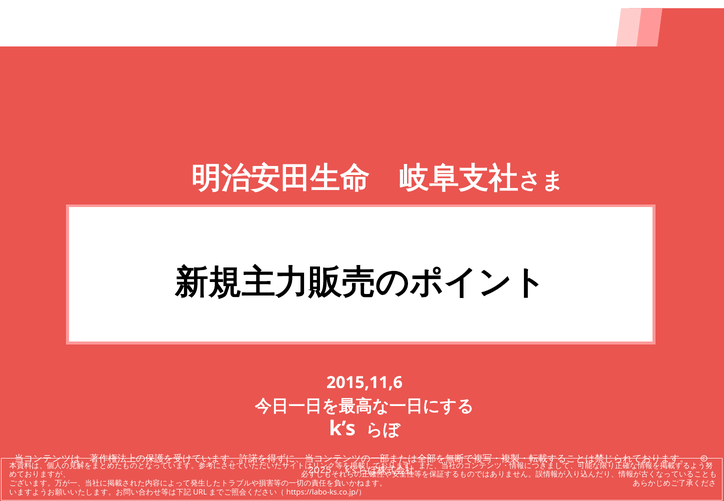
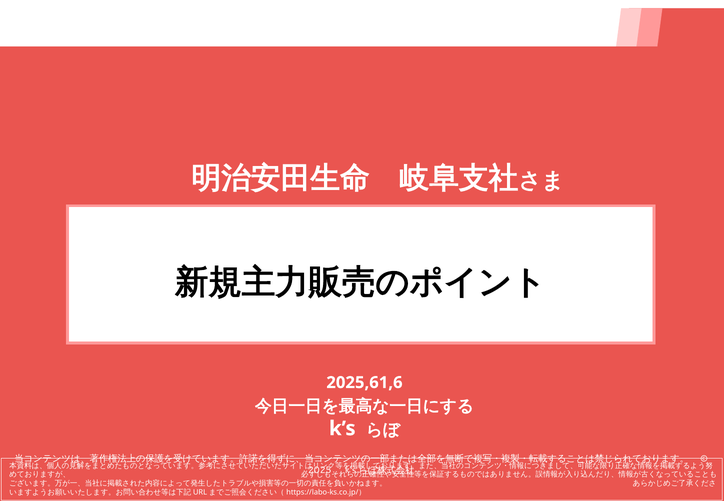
2015,11,6: 2015,11,6 -> 2025,61,6 (364, 383)
